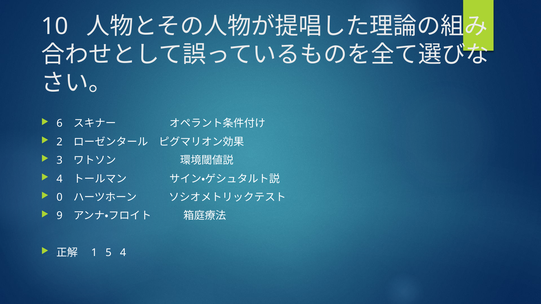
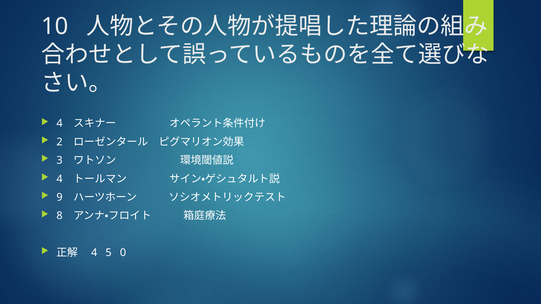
6: 6 -> 4 (60, 124)
0: 0 -> 9 (60, 198)
9: 9 -> 8 (60, 216)
1: 1 -> 4 (94, 253)
5 4: 4 -> 0 (123, 253)
